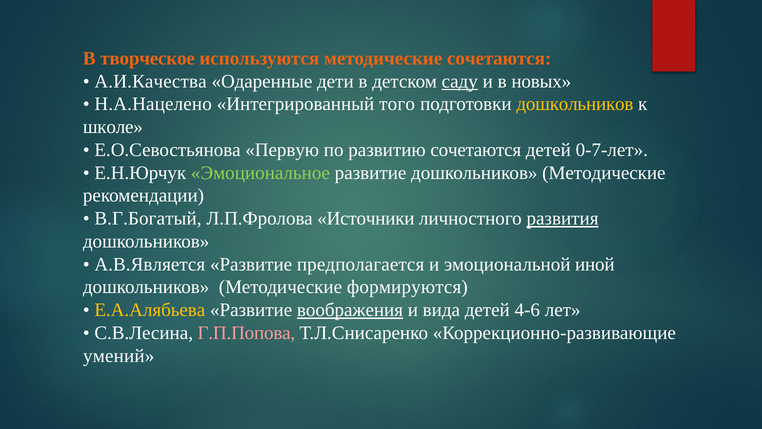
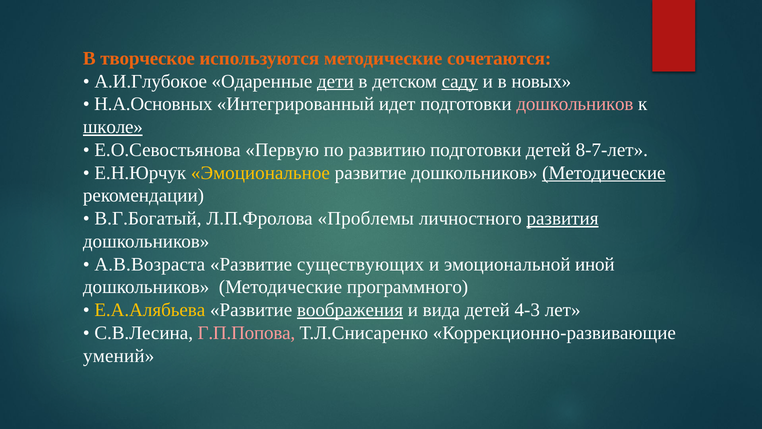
А.И.Качества: А.И.Качества -> А.И.Глубокое (151, 81)
дети underline: none -> present (335, 81)
Н.А.Нацелено: Н.А.Нацелено -> Н.А.Основных (153, 104)
того: того -> идет (397, 104)
дошкольников colour: yellow -> pink (575, 104)
школе underline: none -> present (113, 127)
развитию сочетаются: сочетаются -> подготовки (476, 150)
0-7-лет: 0-7-лет -> 8-7-лет (612, 150)
Эмоциональное colour: light green -> yellow (260, 173)
Методические underline: none -> present (604, 173)
Источники: Источники -> Проблемы (366, 218)
А.В.Является: А.В.Является -> А.В.Возраста (150, 264)
предполагается: предполагается -> существующих (361, 264)
формируются: формируются -> программного (408, 287)
4-6: 4-6 -> 4-3 (527, 310)
